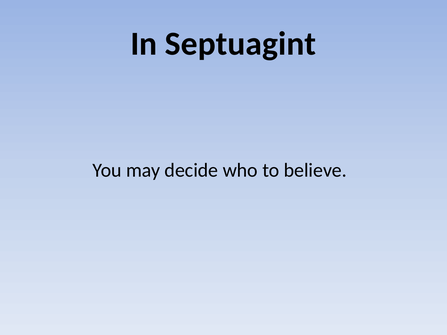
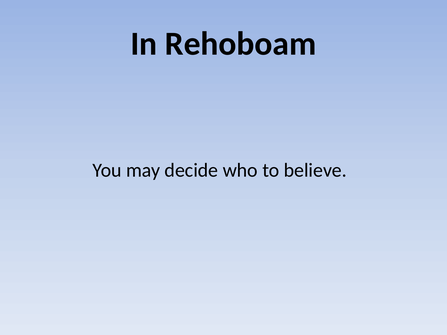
Septuagint: Septuagint -> Rehoboam (241, 44)
